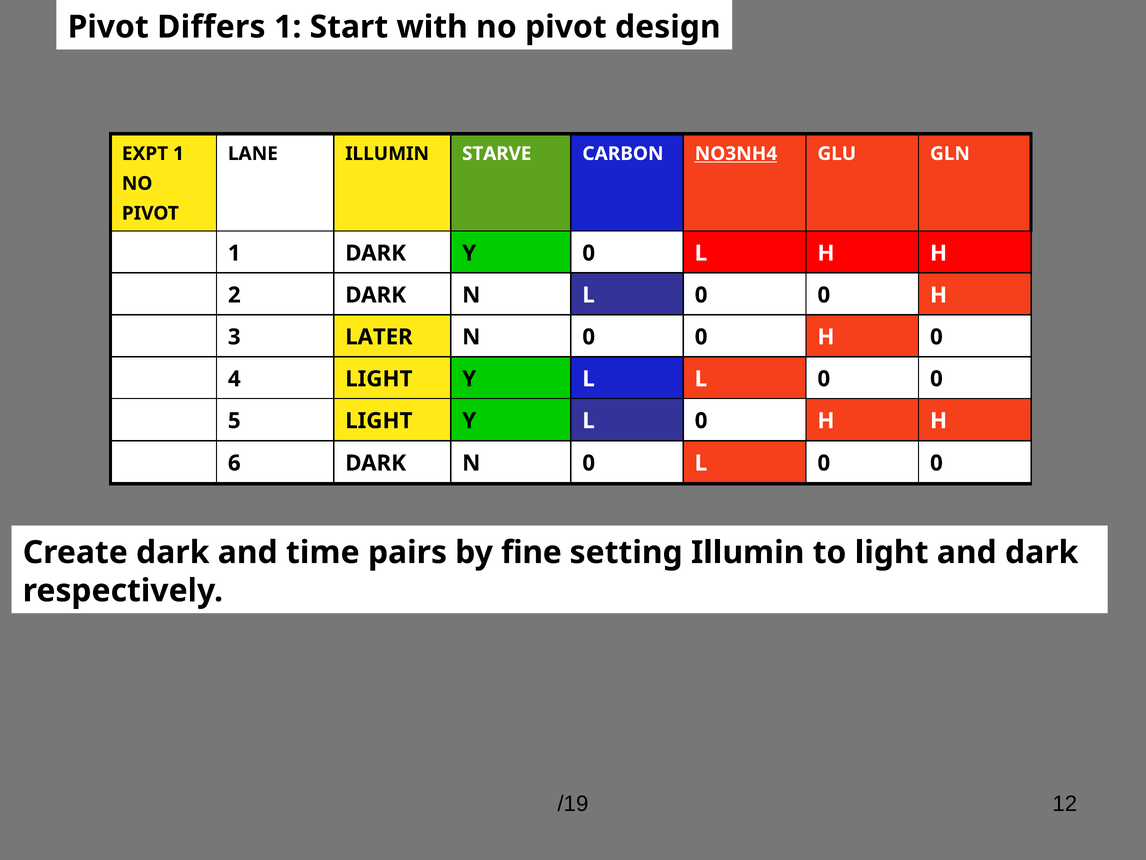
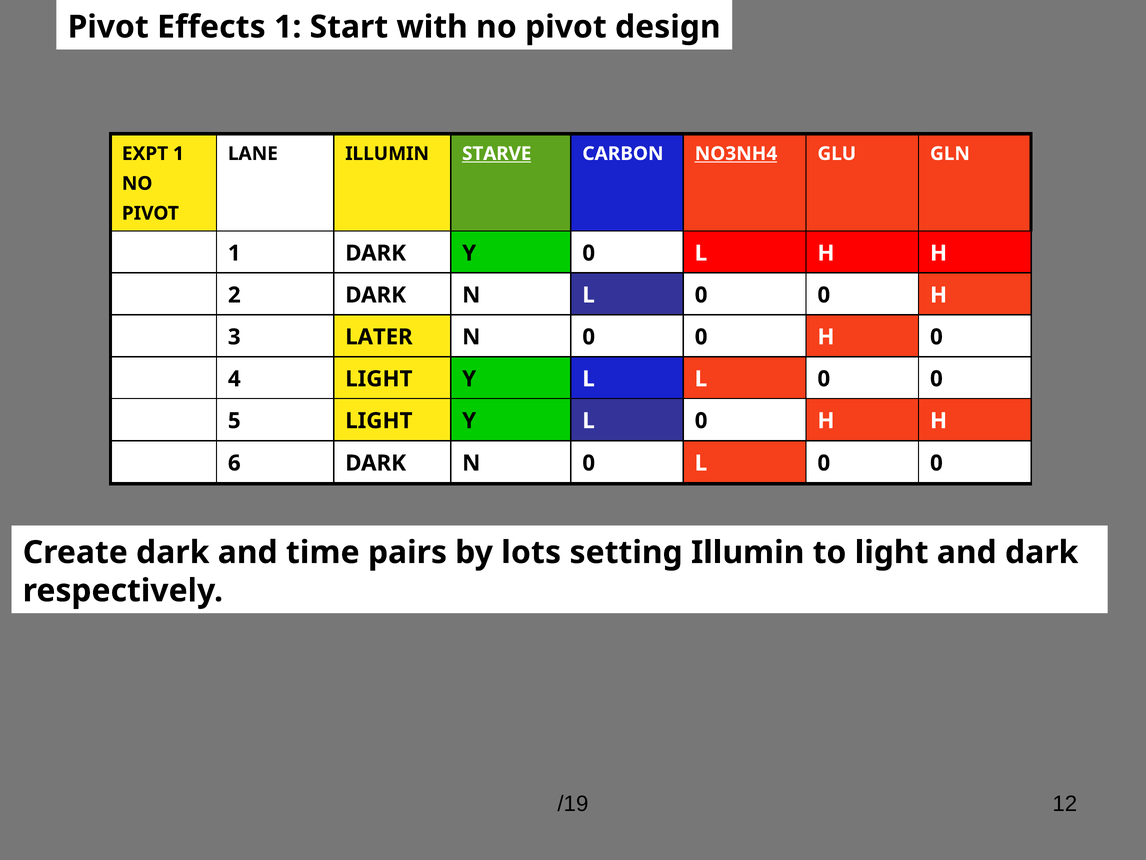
Differs: Differs -> Effects (211, 27)
STARVE underline: none -> present (497, 154)
fine: fine -> lots (531, 552)
